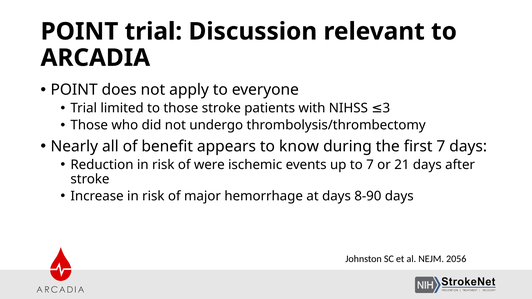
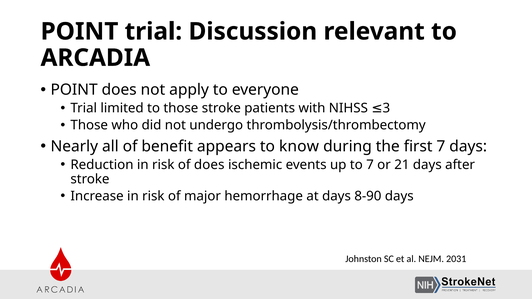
of were: were -> does (209, 165)
2056: 2056 -> 2031 (456, 259)
